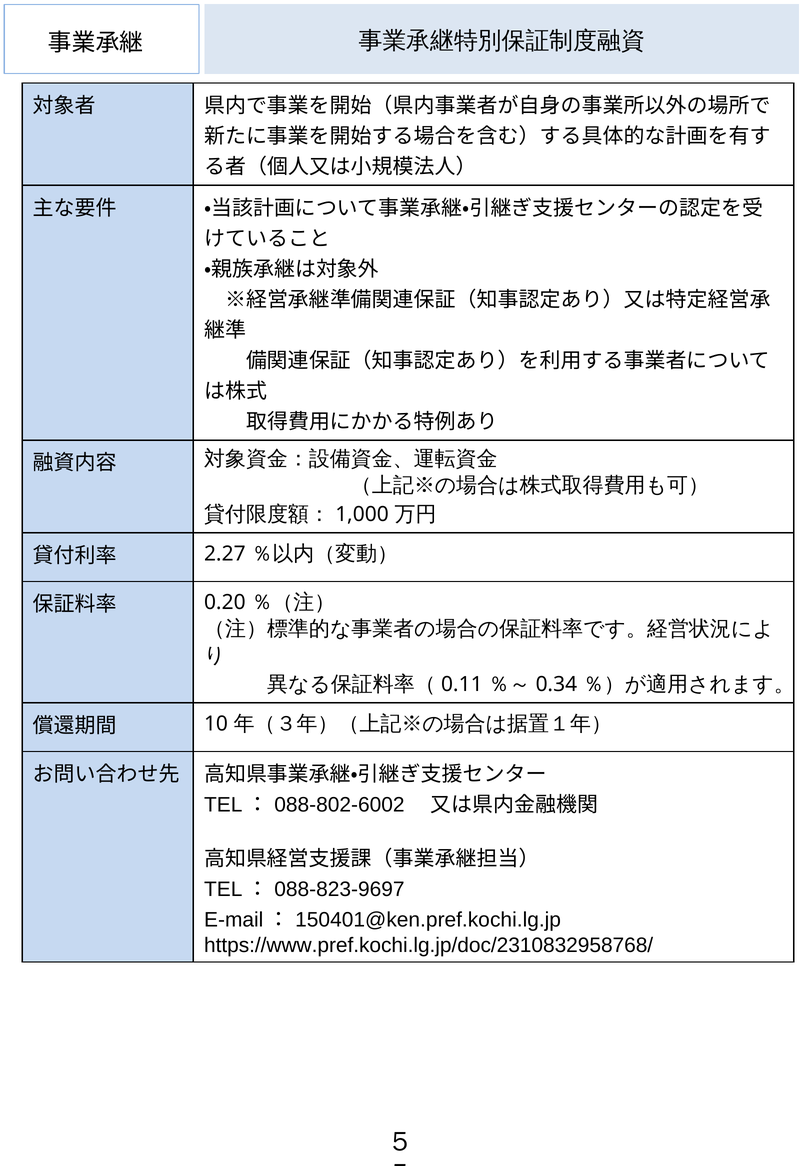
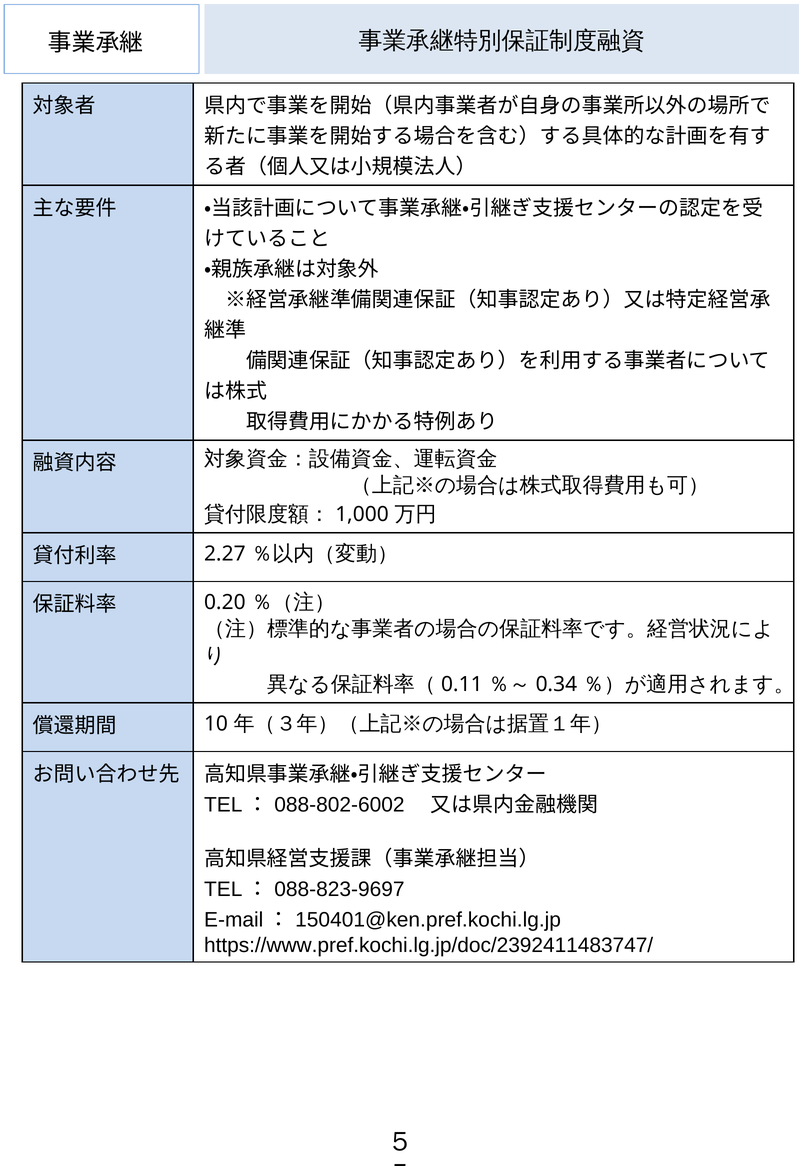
https://www.pref.kochi.lg.jp/doc/2310832958768/: https://www.pref.kochi.lg.jp/doc/2310832958768/ -> https://www.pref.kochi.lg.jp/doc/2392411483747/ (429, 945)
